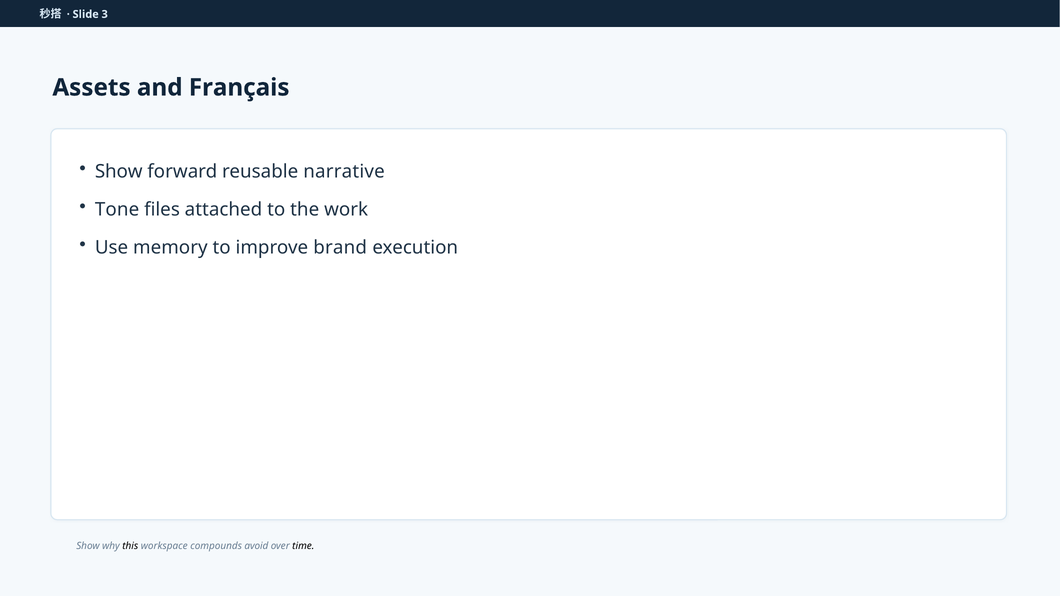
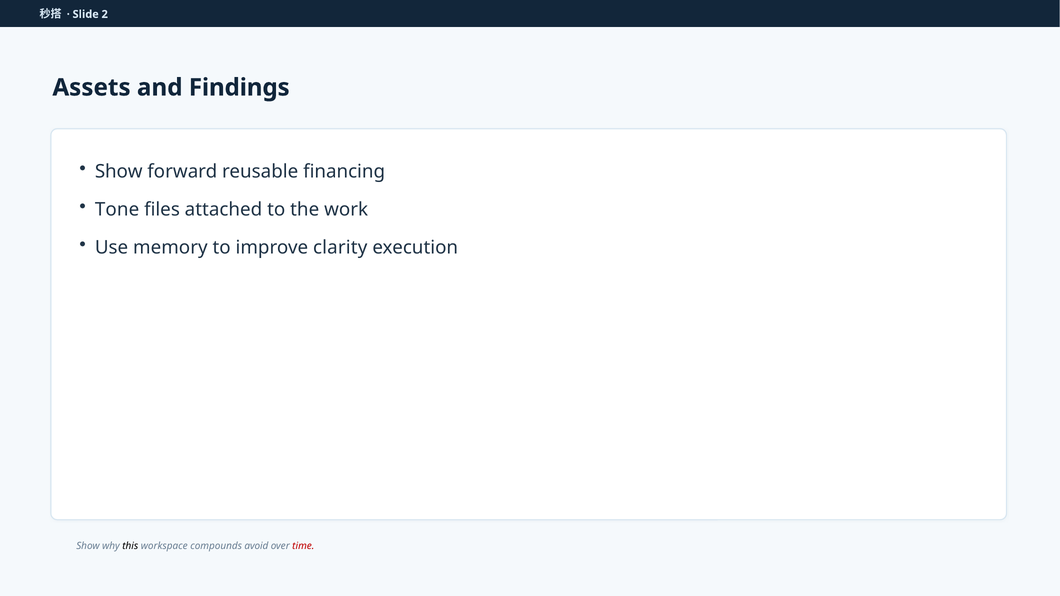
3: 3 -> 2 (105, 14)
Français: Français -> Findings (239, 88)
narrative: narrative -> financing (344, 172)
brand: brand -> clarity (340, 248)
time colour: black -> red (303, 546)
